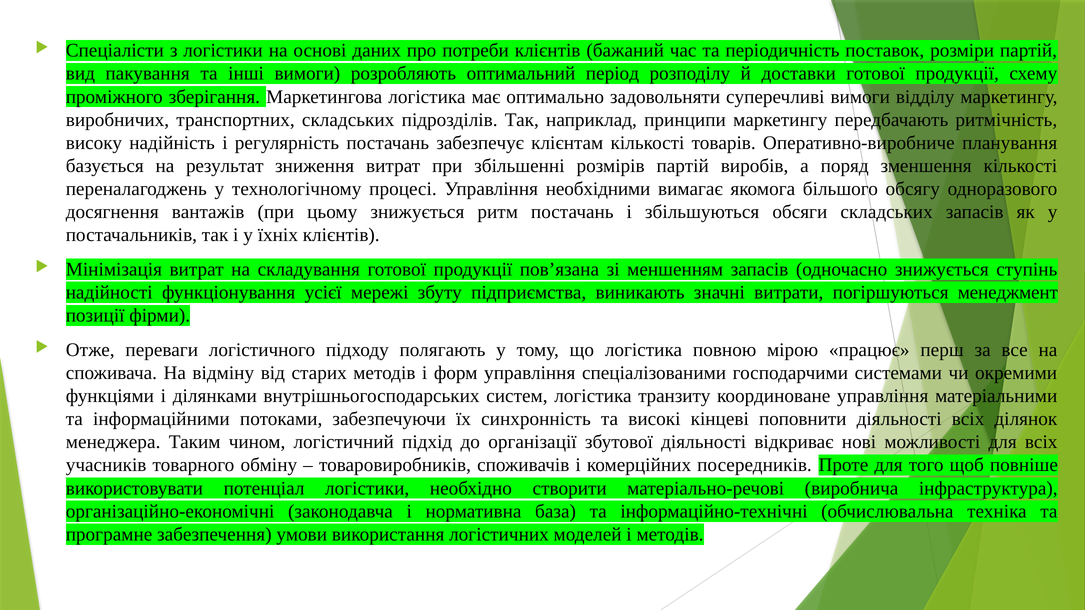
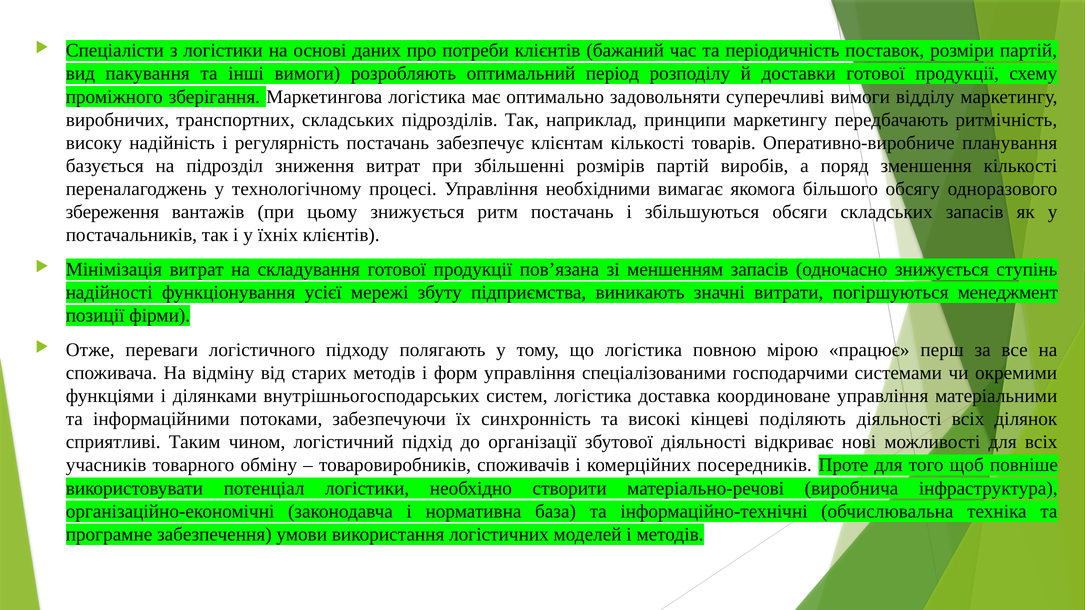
результат: результат -> підрозділ (225, 166)
досягнення: досягнення -> збереження (112, 212)
транзиту: транзиту -> доставка (674, 396)
поповнити: поповнити -> поділяють (803, 419)
менеджера: менеджера -> сприятливі (113, 442)
